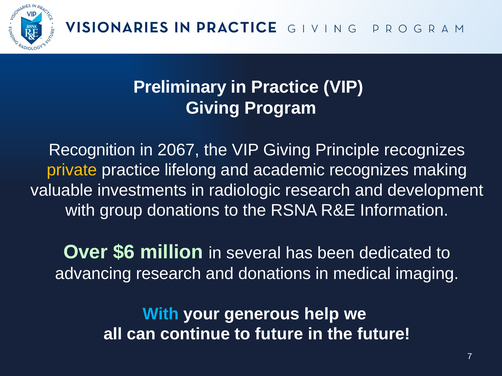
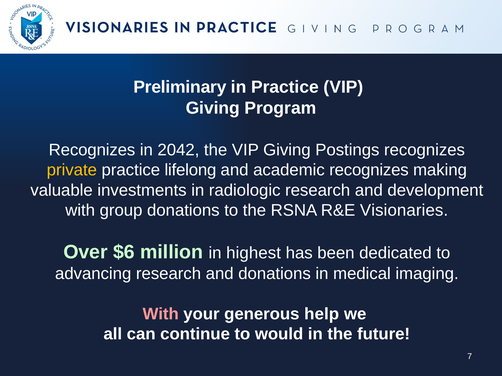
Recognition: Recognition -> Recognizes (92, 150)
2067: 2067 -> 2042 (178, 150)
Principle: Principle -> Postings (347, 150)
Information: Information -> Visionaries (404, 211)
several: several -> highest (254, 253)
With colour: light blue -> pink (161, 314)
to future: future -> would (279, 334)
